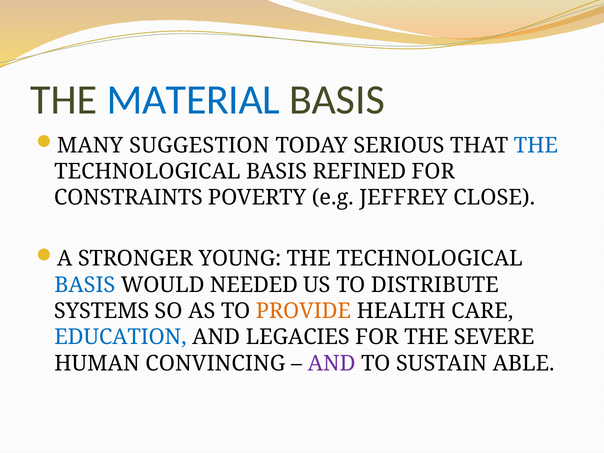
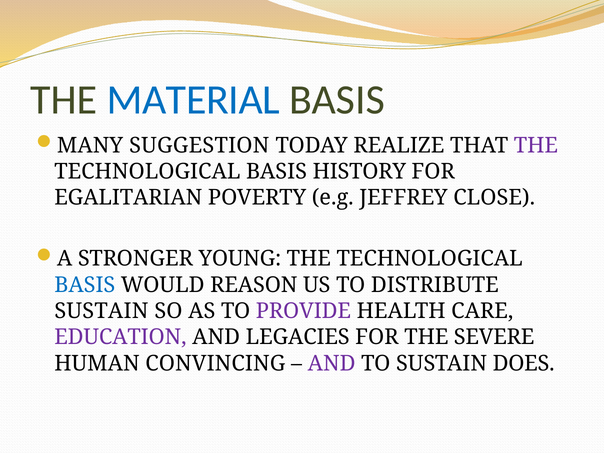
SERIOUS: SERIOUS -> REALIZE (399, 145)
THE colour: blue -> purple (536, 145)
REFINED: REFINED -> HISTORY (359, 172)
CONSTRAINTS: CONSTRAINTS -> EGALITARIAN (128, 198)
NEEDED: NEEDED -> REASON (254, 285)
SYSTEMS: SYSTEMS -> SUSTAIN (101, 311)
PROVIDE colour: orange -> purple (303, 311)
EDUCATION colour: blue -> purple (120, 337)
ABLE: ABLE -> DOES (524, 363)
